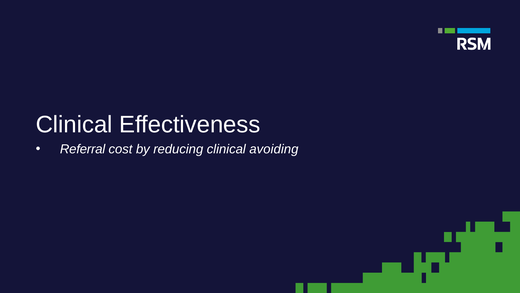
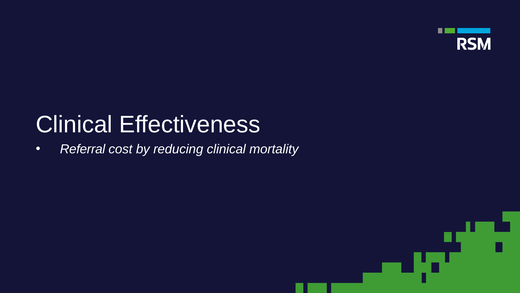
avoiding: avoiding -> mortality (274, 149)
